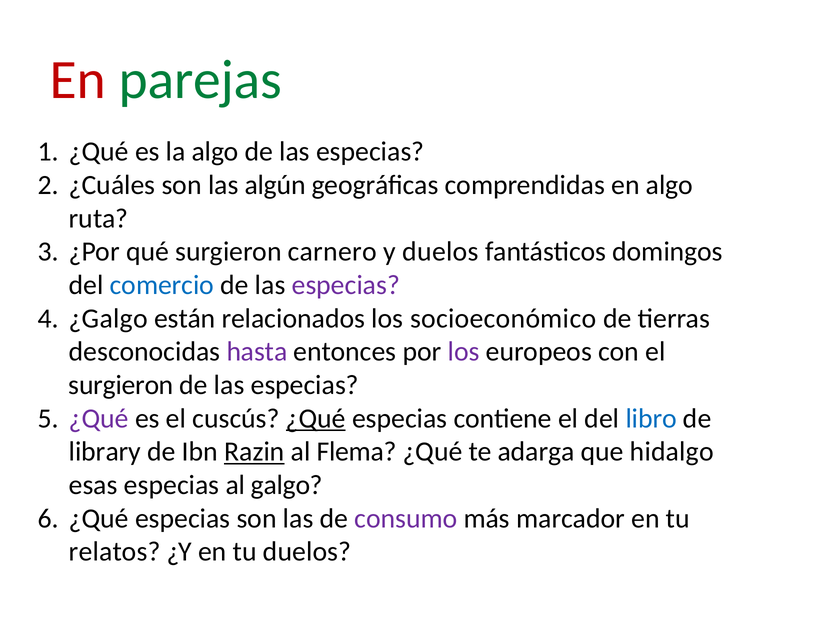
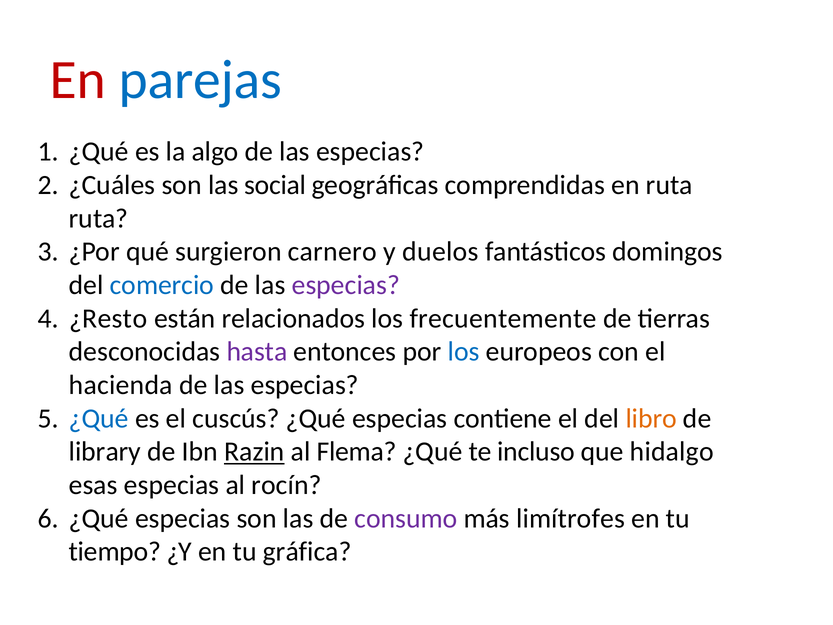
parejas colour: green -> blue (200, 80)
algún: algún -> social (275, 185)
en algo: algo -> ruta (669, 185)
¿Galgo: ¿Galgo -> ¿Resto (108, 318)
socioeconómico: socioeconómico -> frecuentemente (503, 318)
los colour: purple -> blue (464, 352)
surgieron: surgieron -> hacienda (121, 385)
¿Qué colour: purple -> blue (99, 418)
¿Qué underline: present -> none (316, 418)
libro colour: blue -> orange (651, 418)
adarga: adarga -> incluso (536, 452)
galgo: galgo -> rocín (287, 485)
marcador: marcador -> limítrofes (571, 518)
relatos: relatos -> tiempo (115, 552)
tu duelos: duelos -> gráfica (307, 552)
